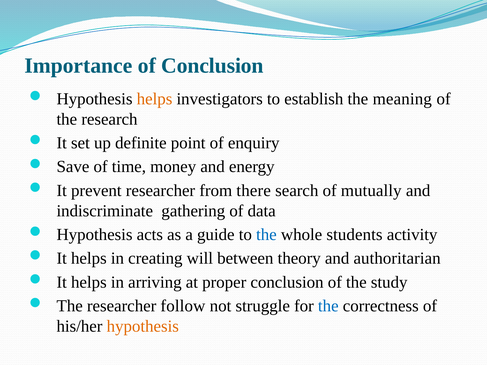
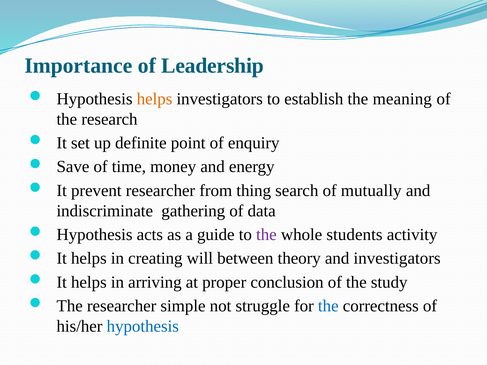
of Conclusion: Conclusion -> Leadership (213, 66)
there: there -> thing (254, 191)
the colour: blue -> purple (266, 235)
and authoritarian: authoritarian -> investigators (397, 258)
follow: follow -> simple (183, 306)
hypothesis colour: orange -> blue (143, 326)
